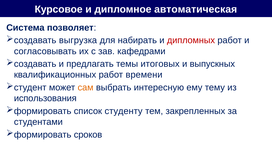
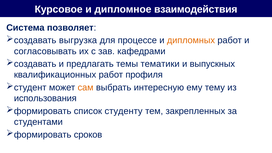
автоматическая: автоматическая -> взаимодействия (196, 9)
набирать: набирать -> процессе (137, 40)
дипломных colour: red -> orange (191, 40)
итоговых: итоговых -> тематики (160, 64)
времени: времени -> профиля (144, 75)
